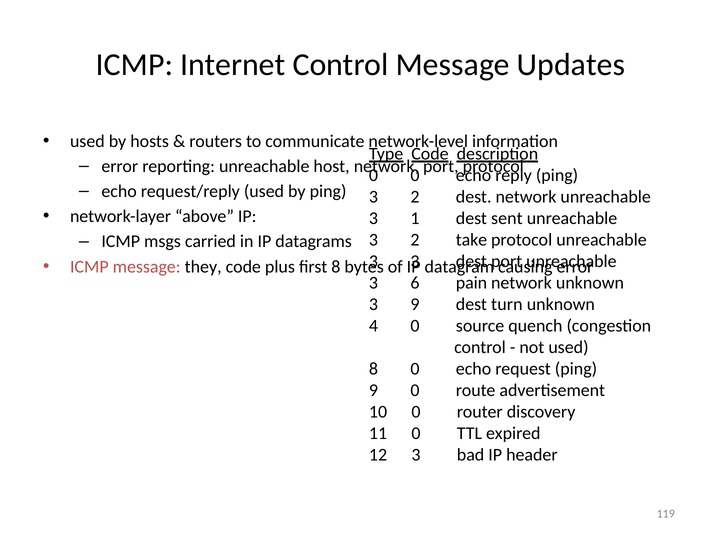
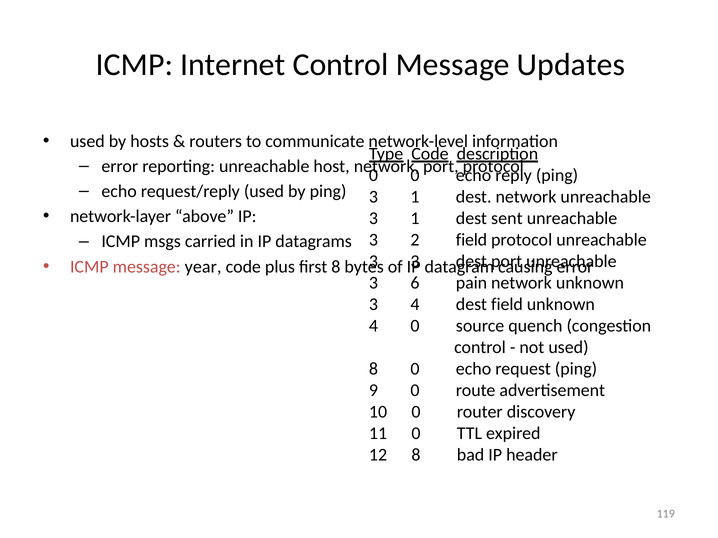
2: 2 -> 1 (415, 197)
2 take: take -> field (471, 240)
they: they -> year (203, 267)
3 9: 9 -> 4 (415, 305)
dest turn: turn -> field (507, 305)
12 3: 3 -> 8 (416, 455)
